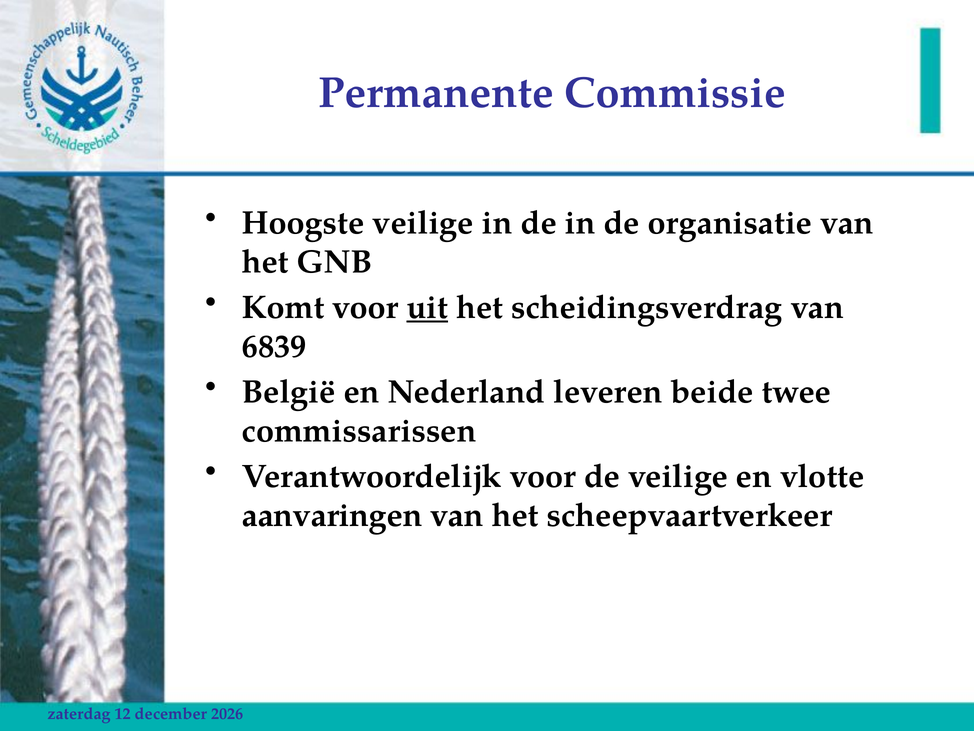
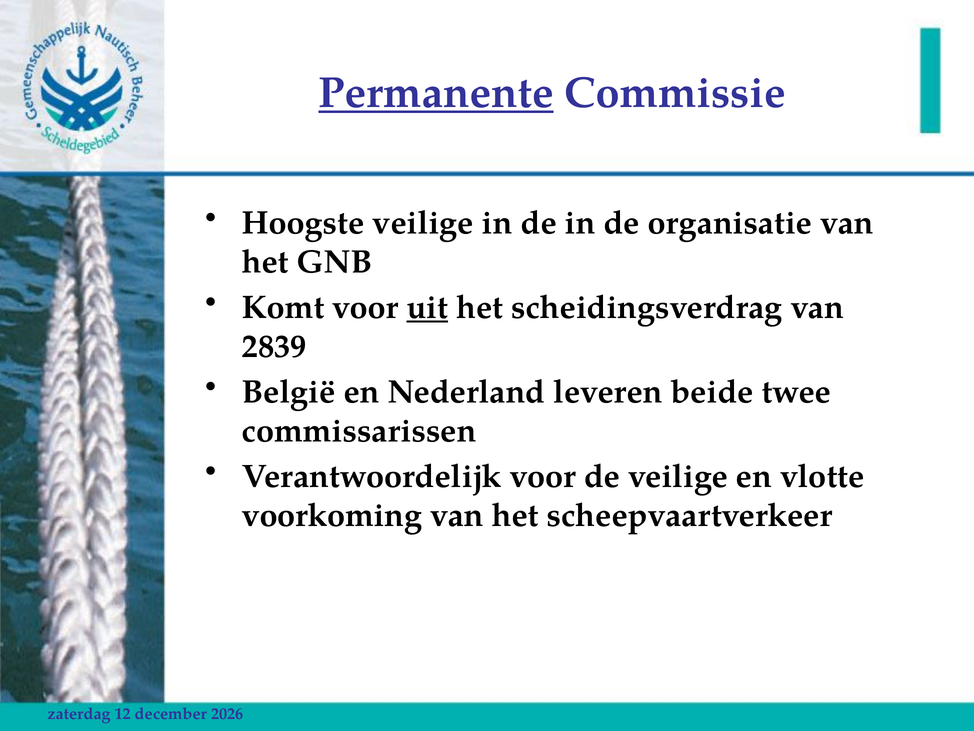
Permanente underline: none -> present (436, 93)
6839: 6839 -> 2839 (274, 346)
aanvaringen: aanvaringen -> voorkoming (332, 515)
